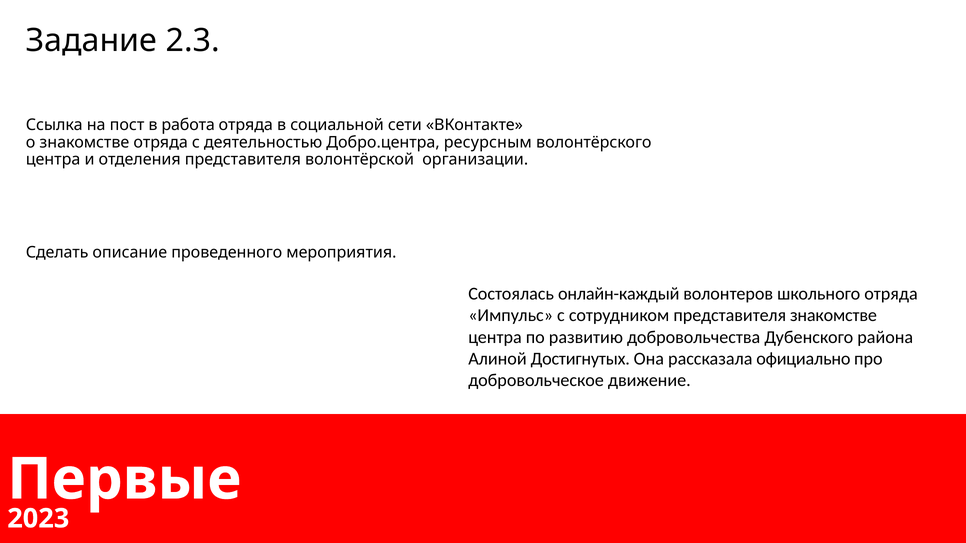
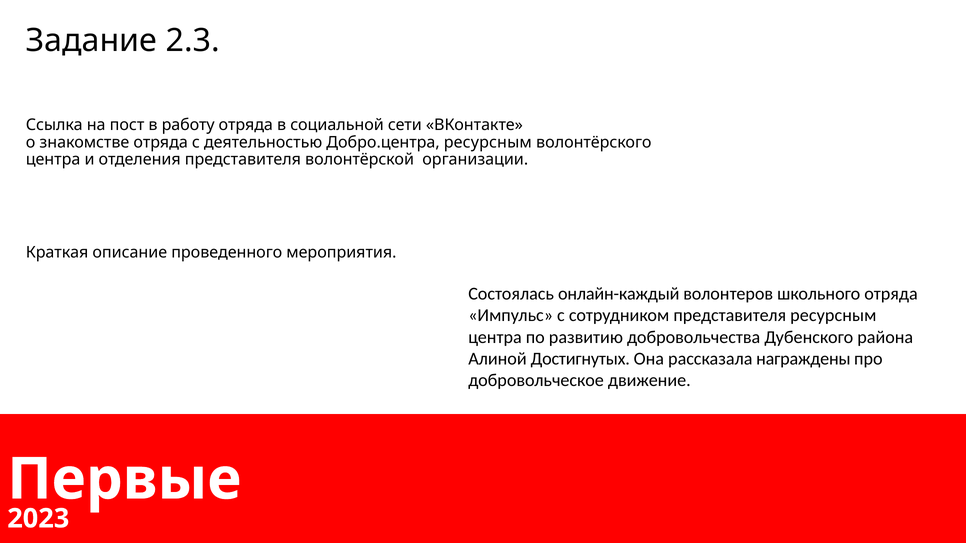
работа: работа -> работу (188, 125)
Сделать: Сделать -> Краткая (57, 253)
представителя знакомстве: знакомстве -> ресурсным (833, 316)
официально: официально -> награждены (803, 359)
